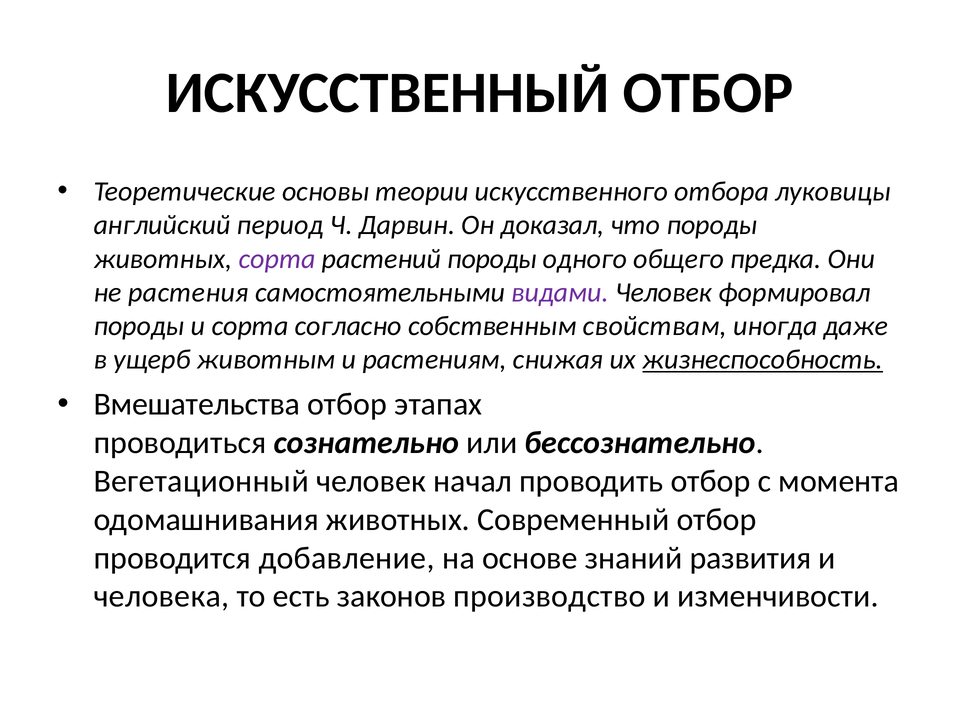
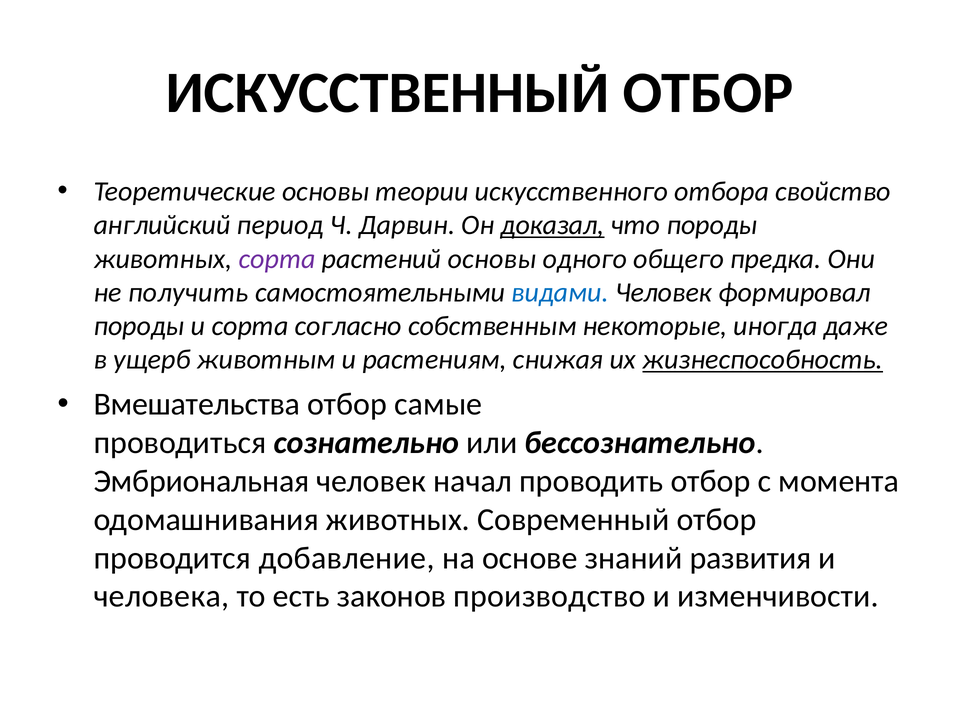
луковицы: луковицы -> свойство (833, 192)
доказал underline: none -> present (553, 225)
растений породы: породы -> основы (492, 259)
растения: растения -> получить (188, 292)
видами colour: purple -> blue (560, 292)
свойствам: свойствам -> некоторые (655, 326)
этапах: этапах -> самые (438, 404)
Вегетационный: Вегетационный -> Эмбриональная (201, 481)
